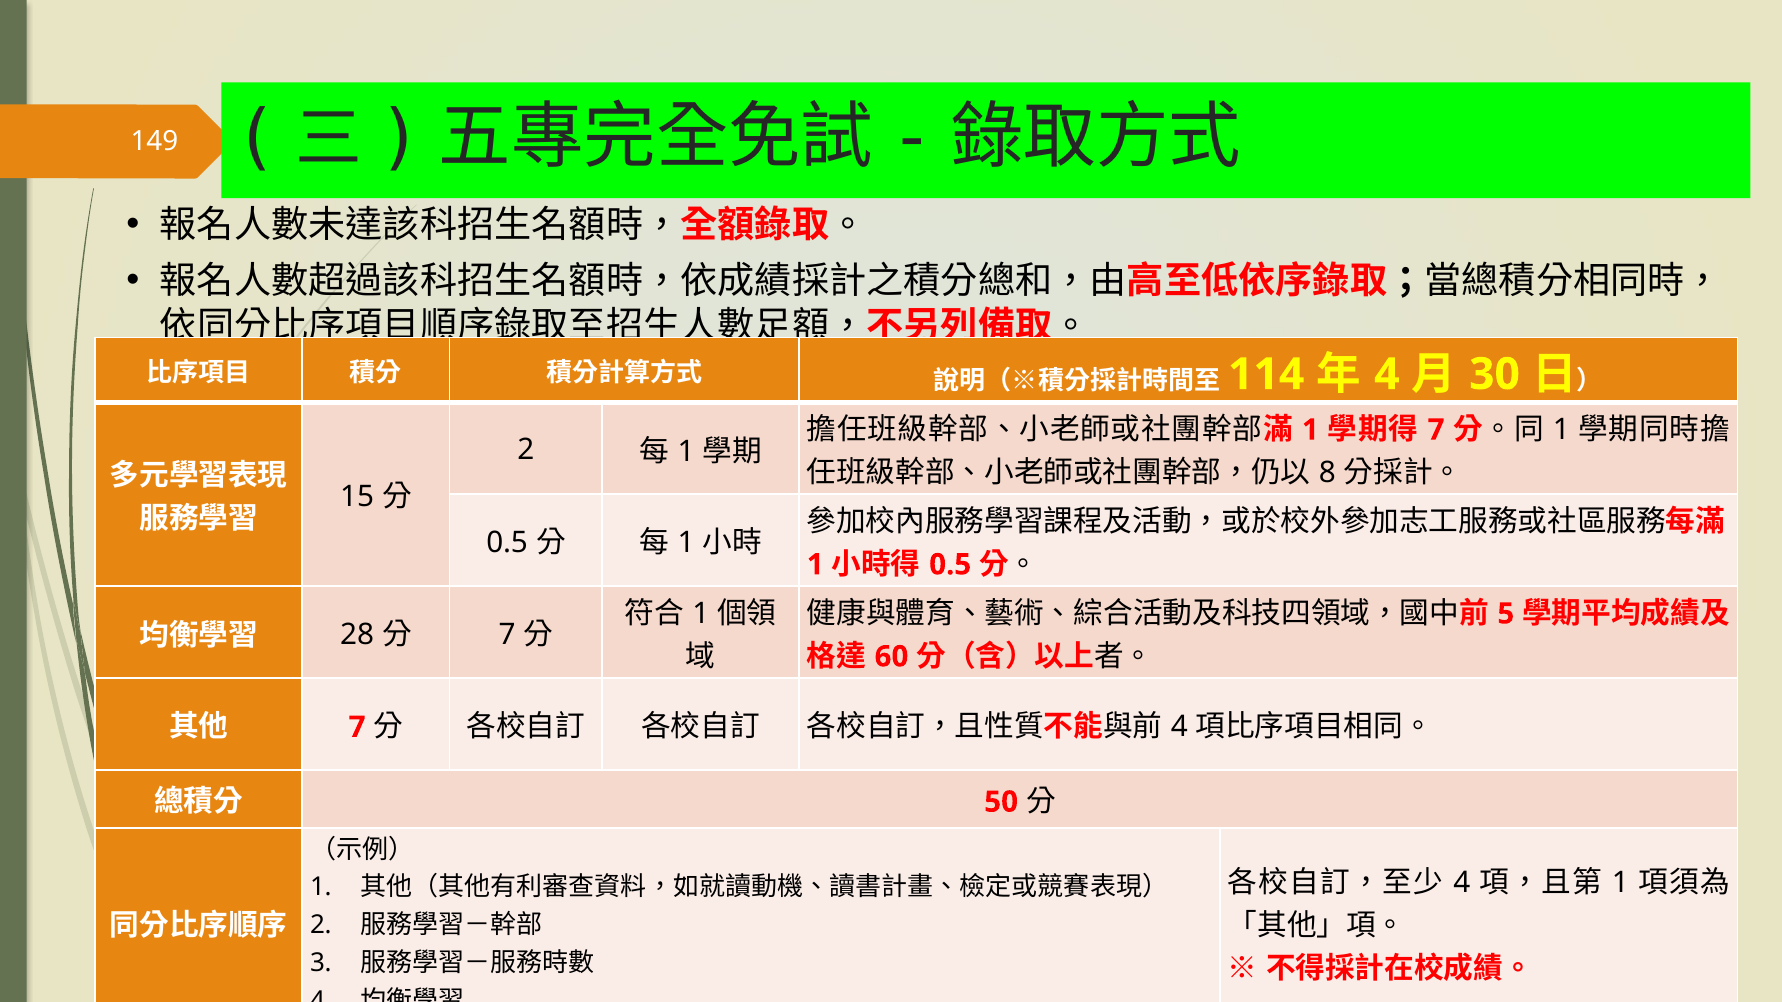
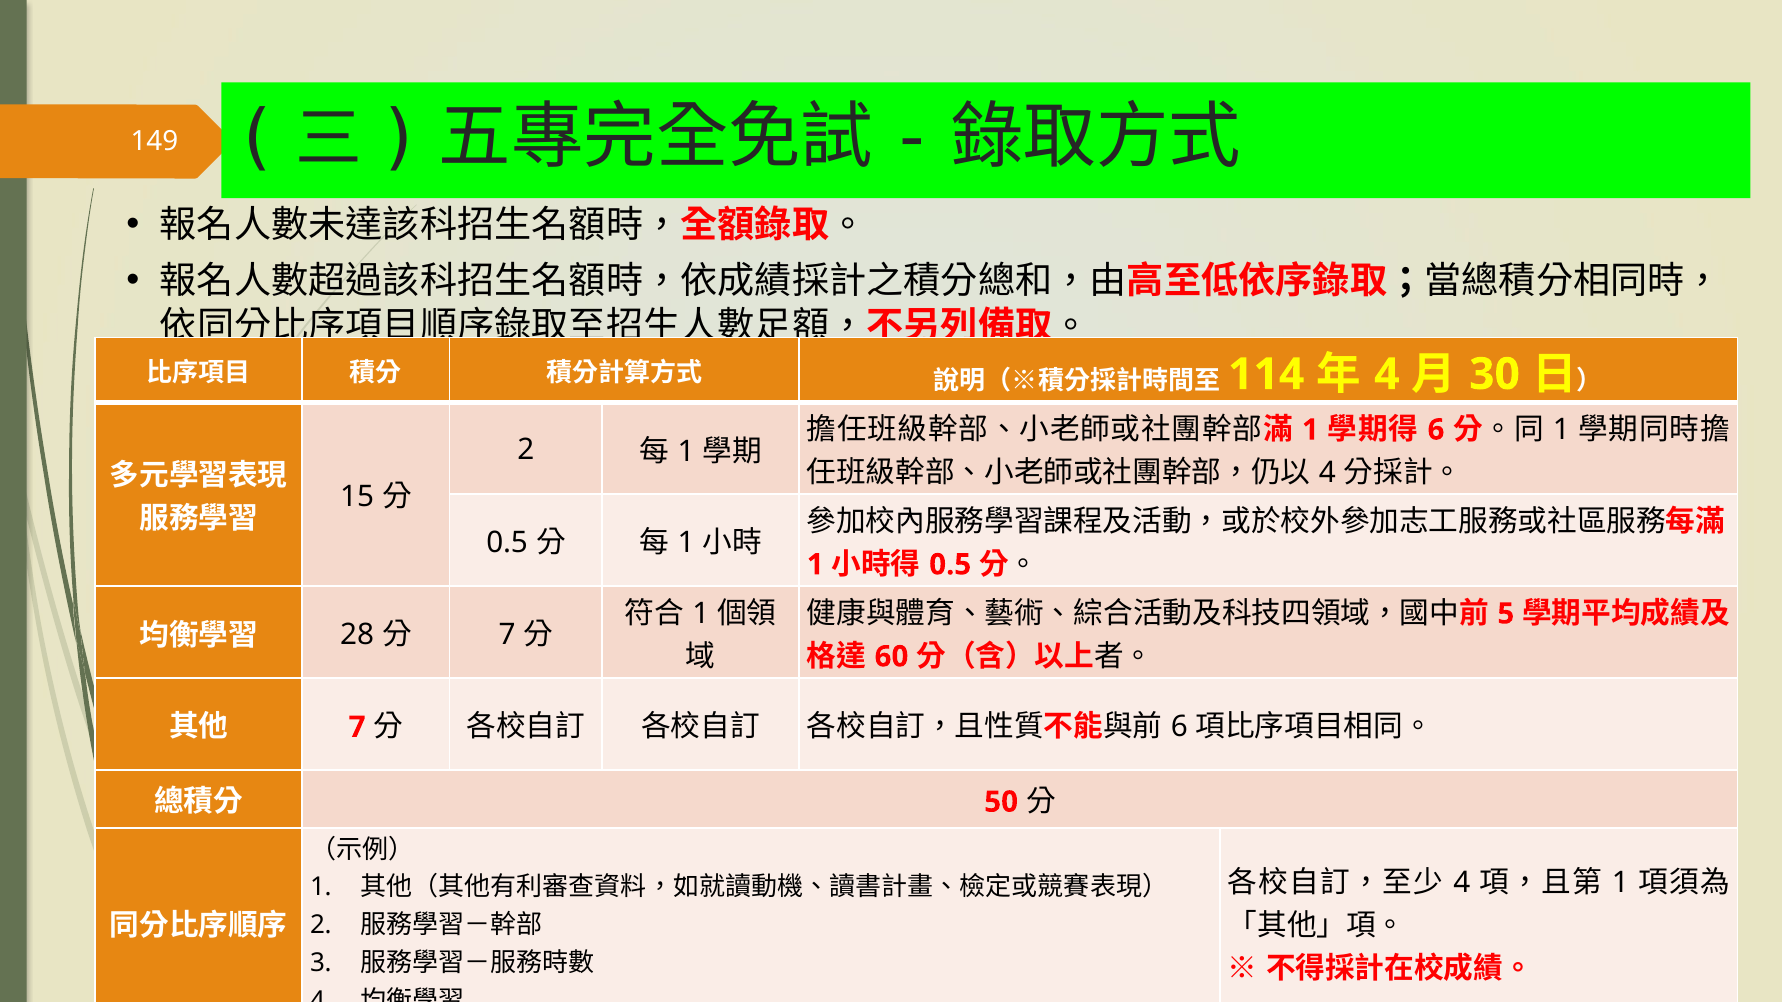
7: 7 -> 6 (1436, 430)
8: 8 -> 4 (1327, 473)
4: 4 -> 6 (1179, 727)
